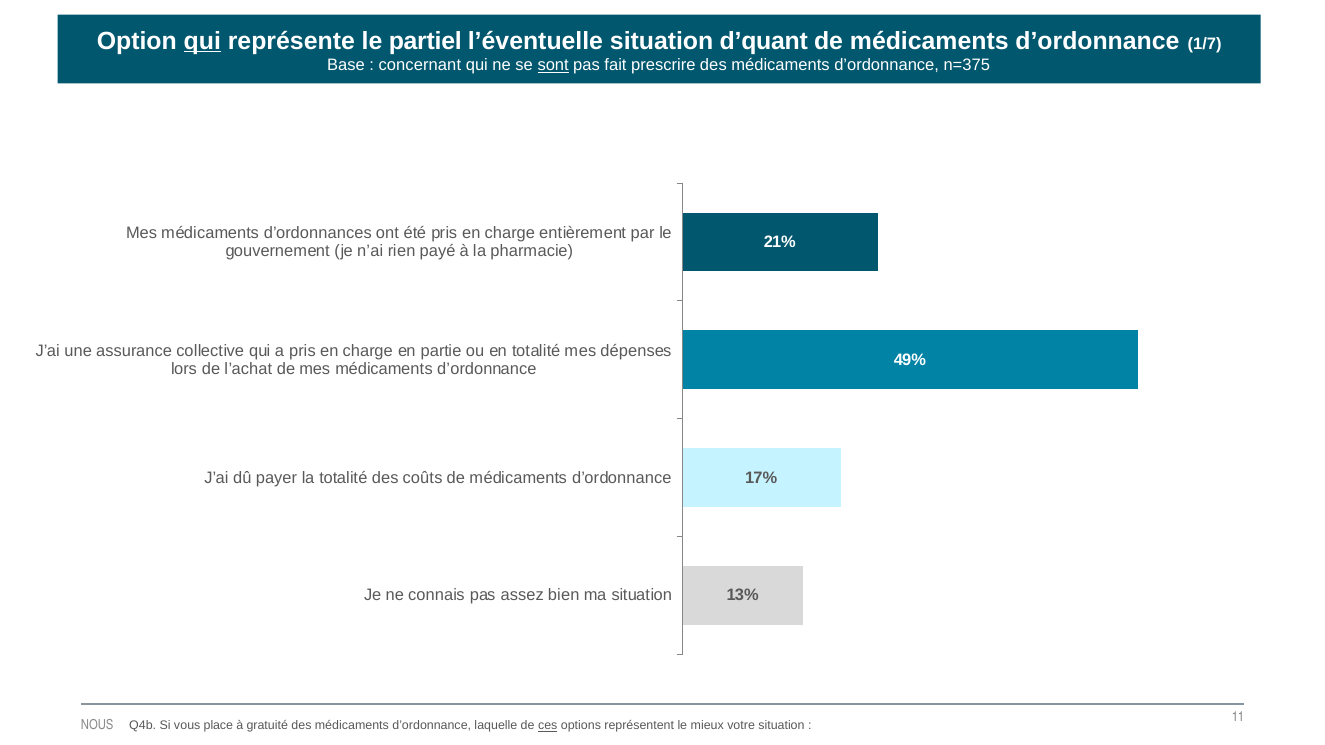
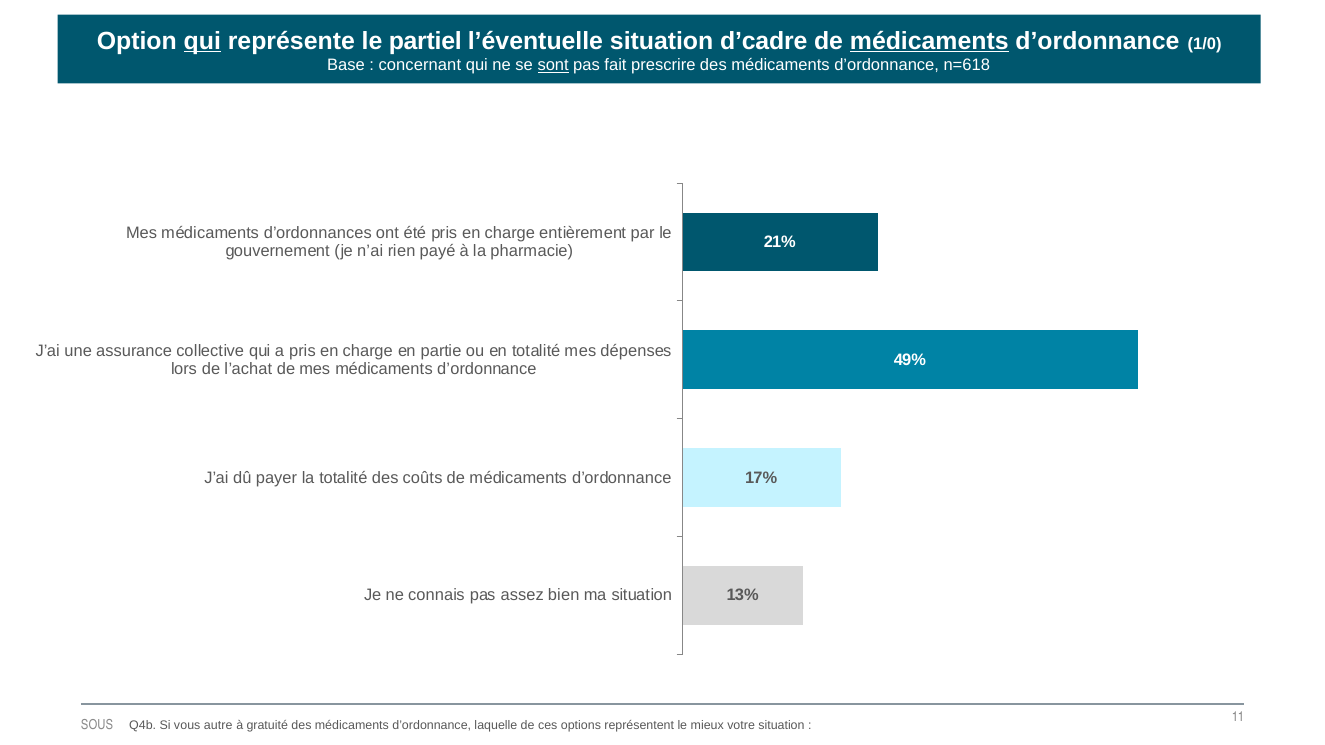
d’quant: d’quant -> d’cadre (764, 41)
médicaments underline: none -> present (929, 41)
1/7: 1/7 -> 1/0 (1205, 44)
n=375: n=375 -> n=618 (967, 65)
NOUS: NOUS -> SOUS (97, 726)
place: place -> autre (218, 726)
ces underline: present -> none (548, 726)
